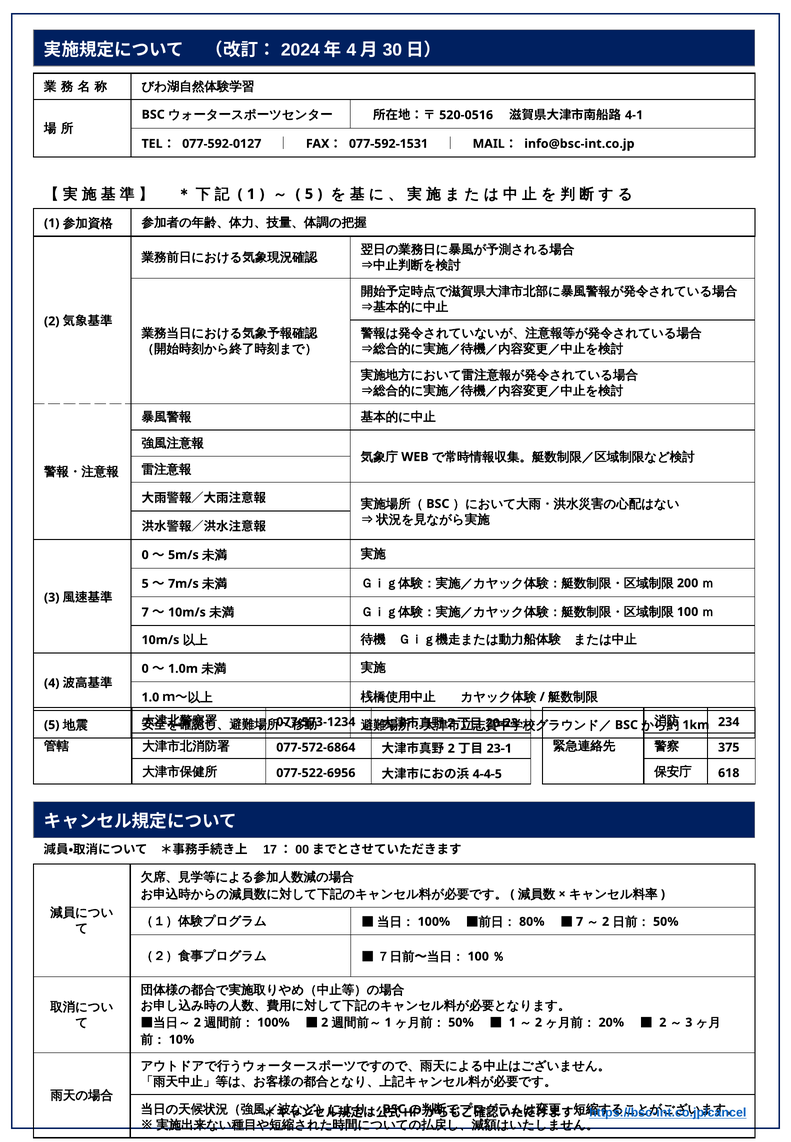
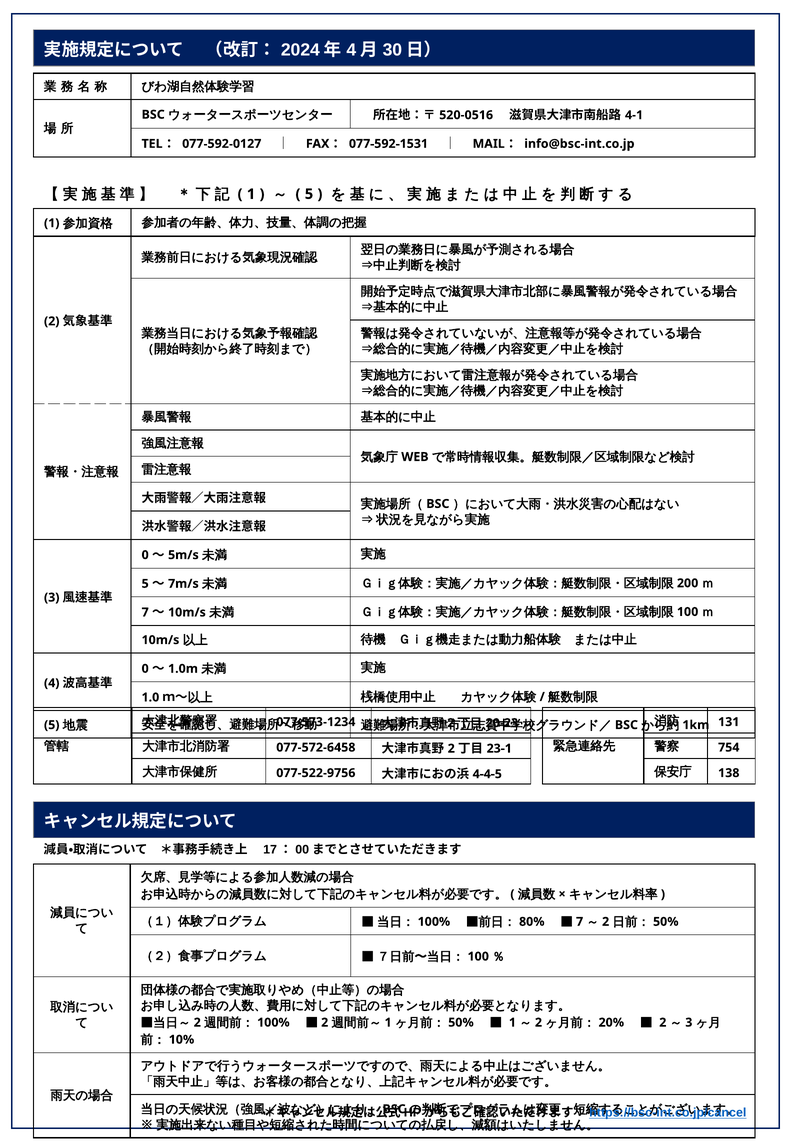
234: 234 -> 131 (729, 722)
077-572-6864: 077-572-6864 -> 077-572-6458 (316, 748)
375: 375 -> 754 (729, 748)
077-522-6956: 077-522-6956 -> 077-522-9756 (316, 773)
618: 618 -> 138 (729, 773)
